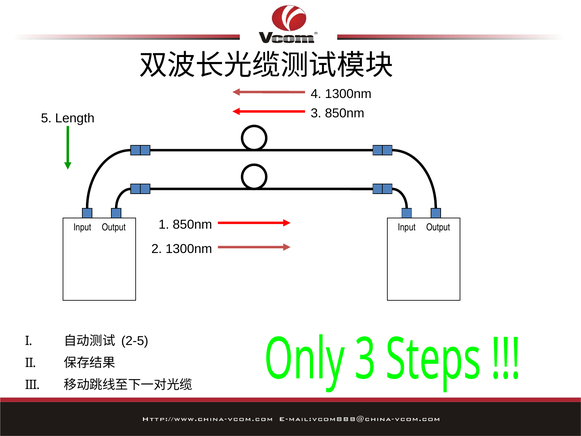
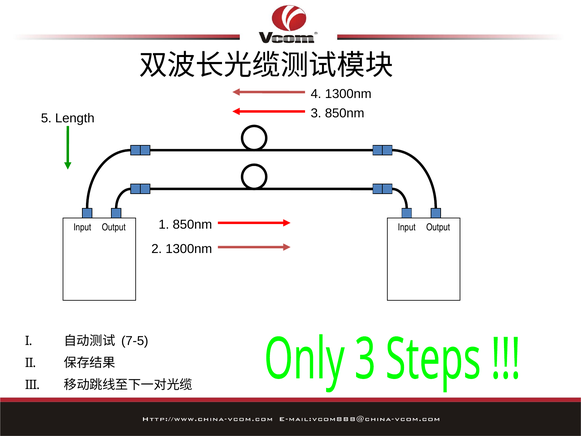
2-5: 2-5 -> 7-5 (135, 341)
